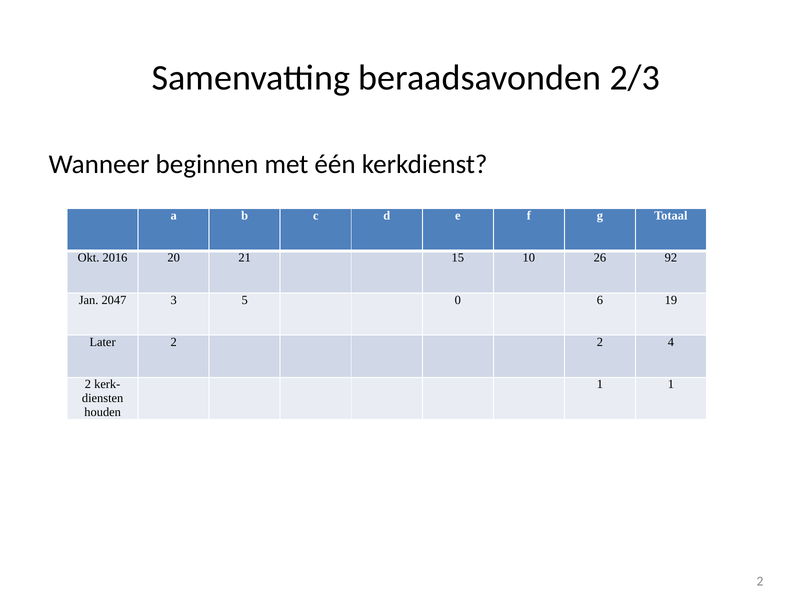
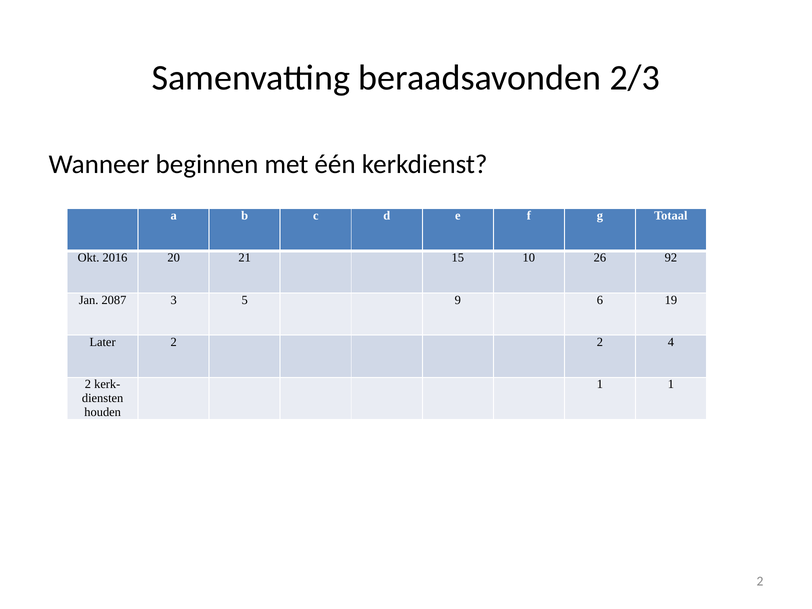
2047: 2047 -> 2087 (114, 300)
0: 0 -> 9 (458, 300)
